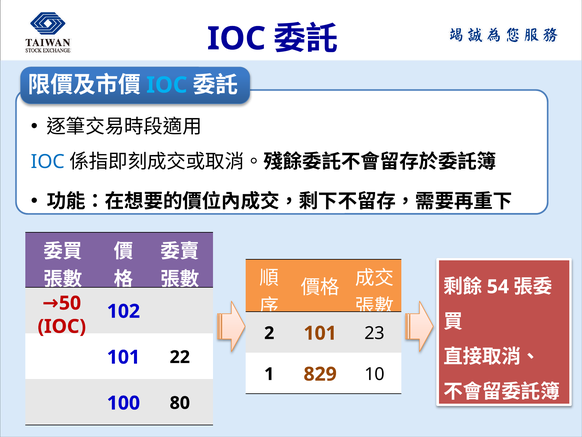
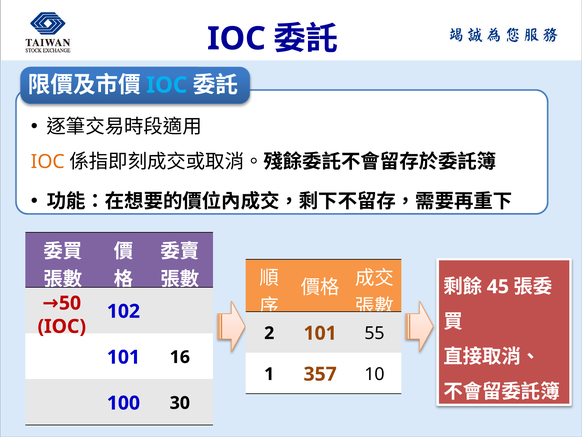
IOC colour: blue -> orange (48, 161)
54: 54 -> 45 (498, 286)
23: 23 -> 55 (375, 333)
22: 22 -> 16 (180, 357)
829: 829 -> 357 (320, 374)
80: 80 -> 30 (180, 403)
